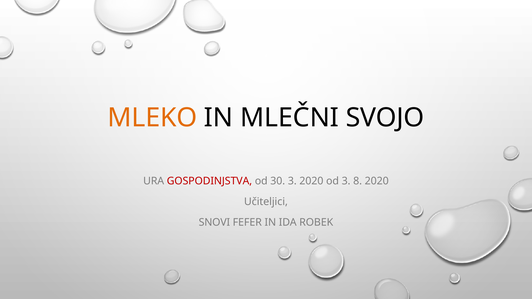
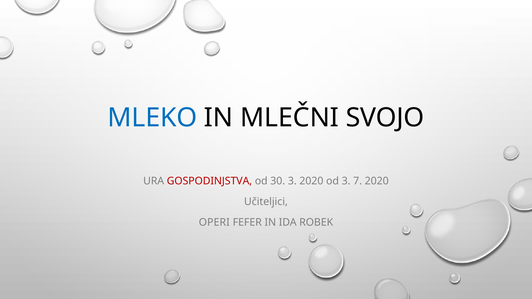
MLEKO colour: orange -> blue (152, 118)
8: 8 -> 7 (358, 181)
SNOVI: SNOVI -> OPERI (214, 223)
